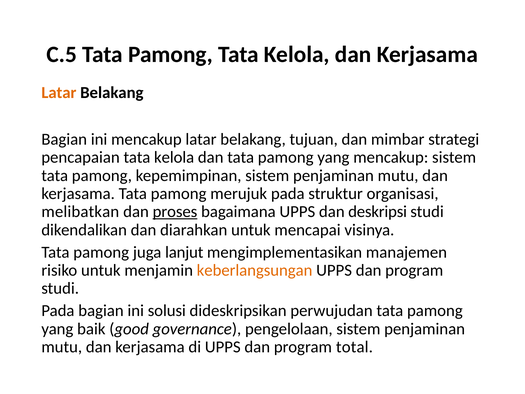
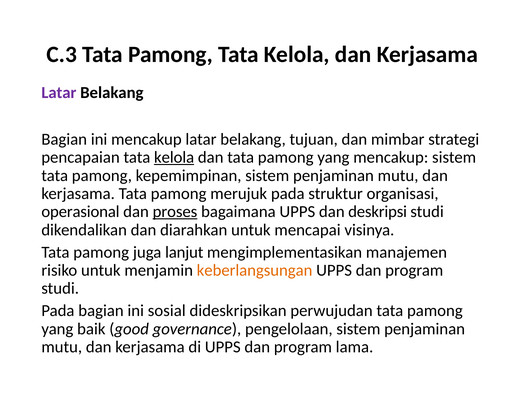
C.5: C.5 -> C.3 (62, 54)
Latar colour: orange -> purple (59, 93)
kelola underline: none -> present (174, 157)
melibatkan: melibatkan -> operasional (80, 212)
solusi: solusi -> sosial (167, 311)
total: total -> lama (355, 347)
